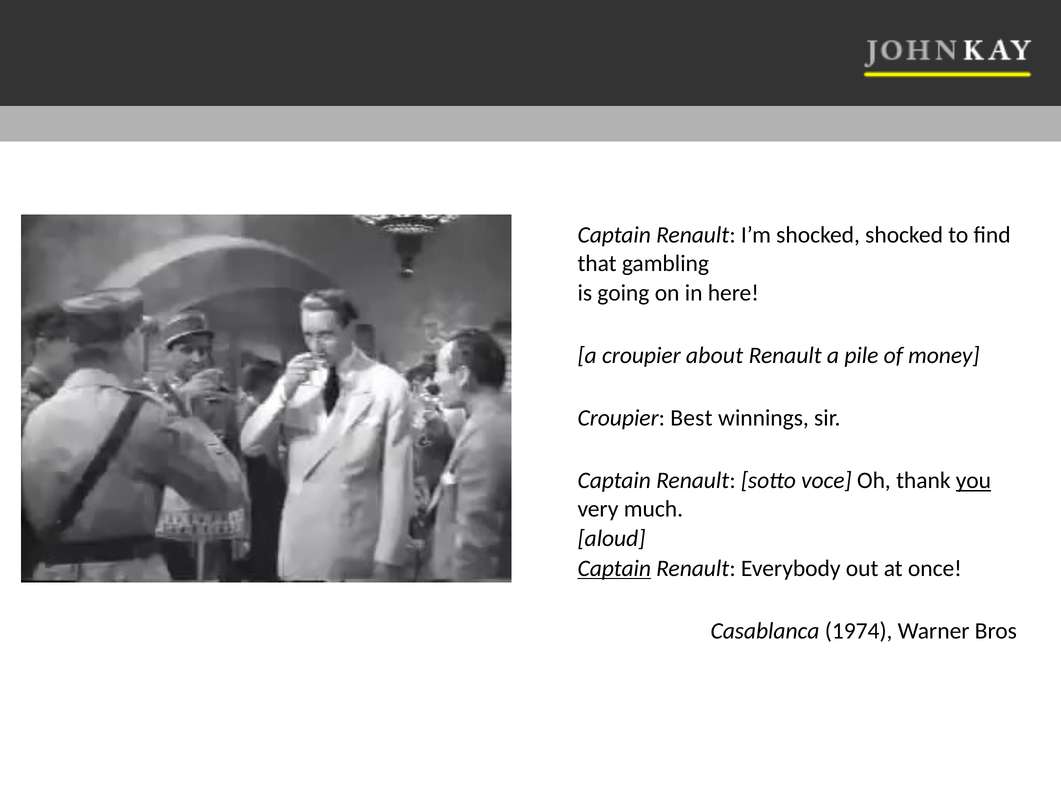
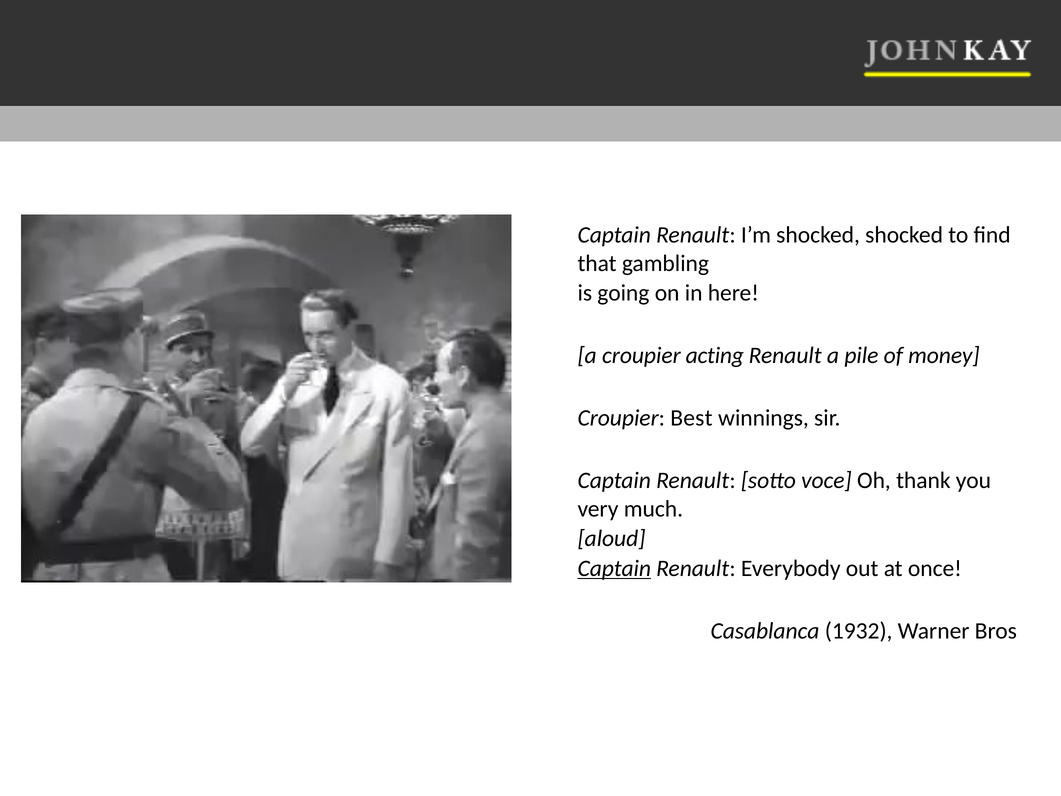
about: about -> acting (715, 356)
you underline: present -> none (973, 480)
1974: 1974 -> 1932 (859, 631)
